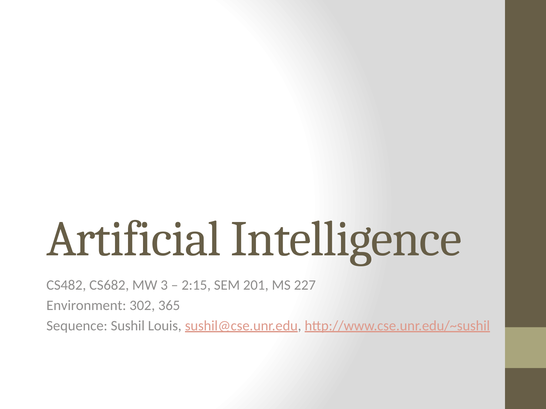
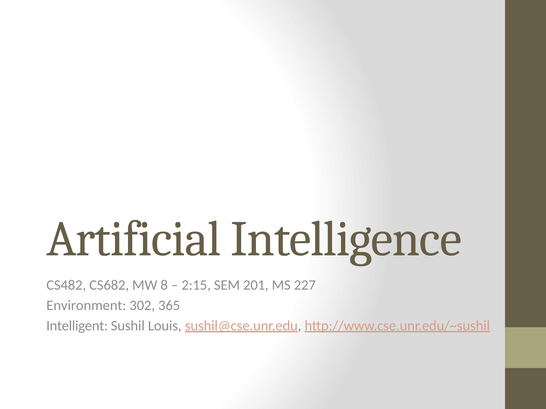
3: 3 -> 8 (164, 285)
Sequence: Sequence -> Intelligent (77, 326)
